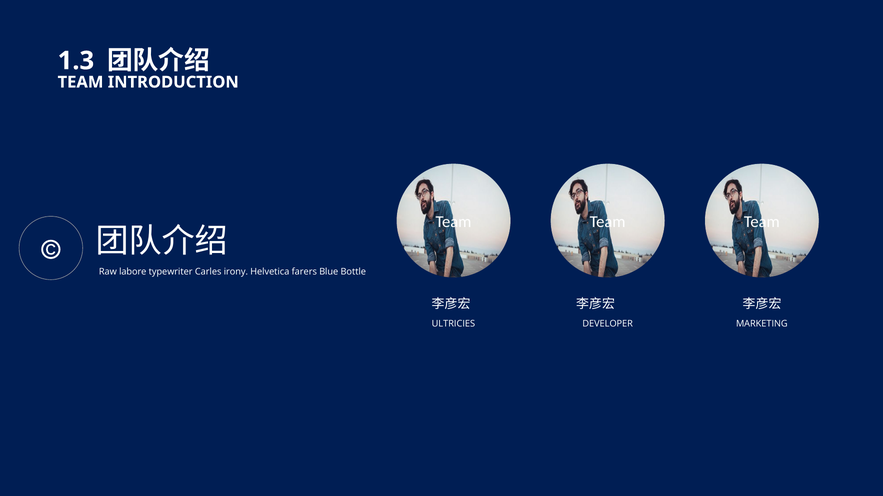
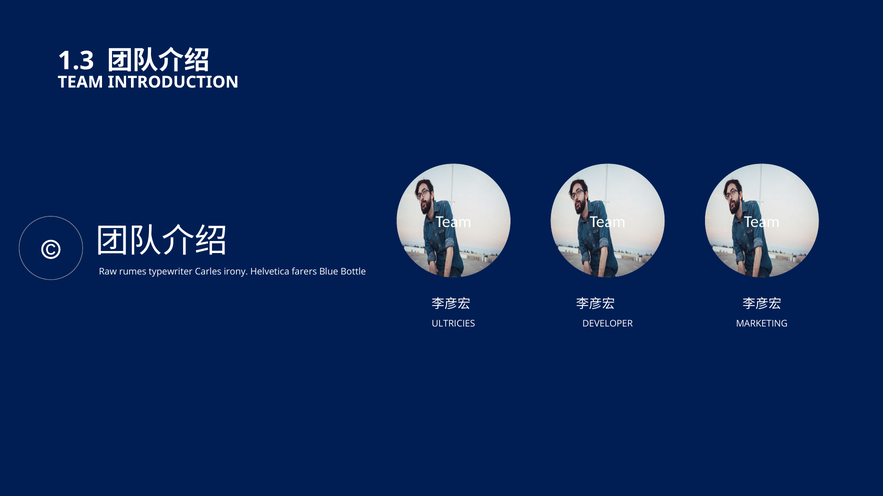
labore: labore -> rumes (133, 272)
